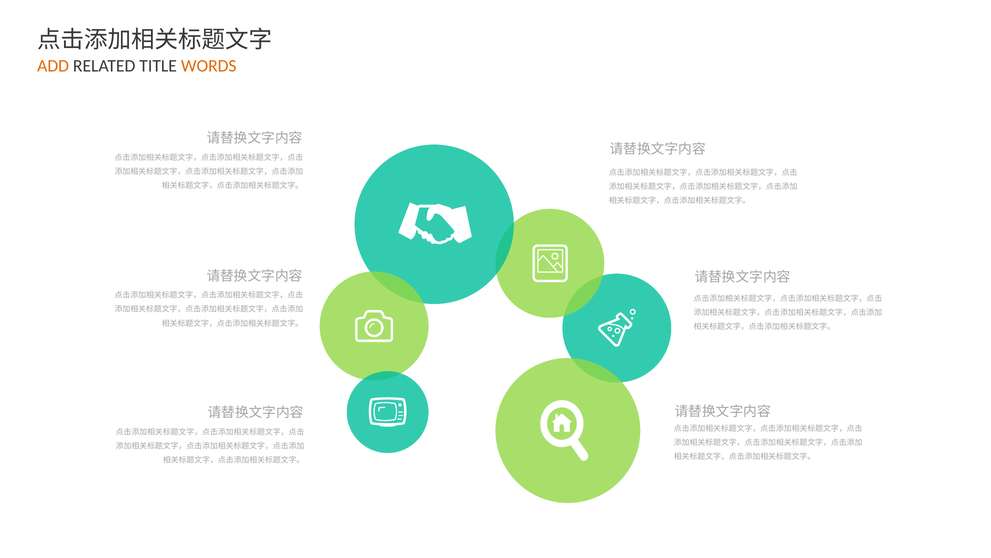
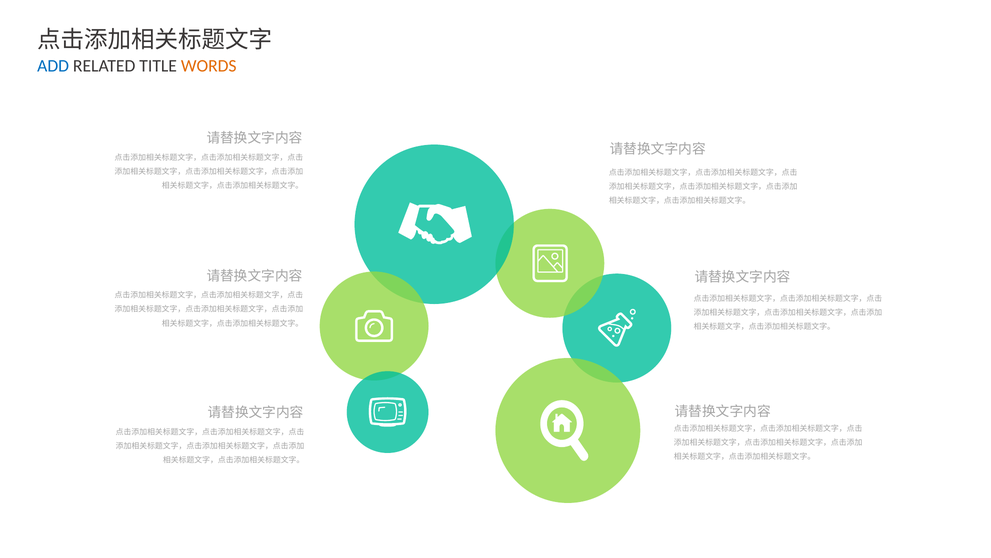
ADD colour: orange -> blue (53, 66)
